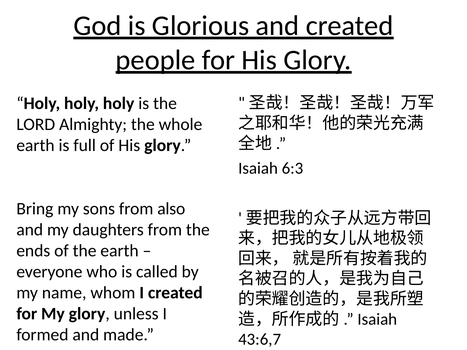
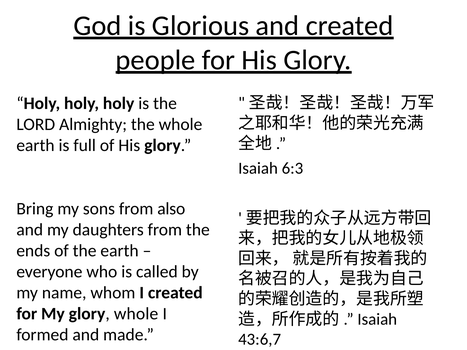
glory unless: unless -> whole (136, 314)
